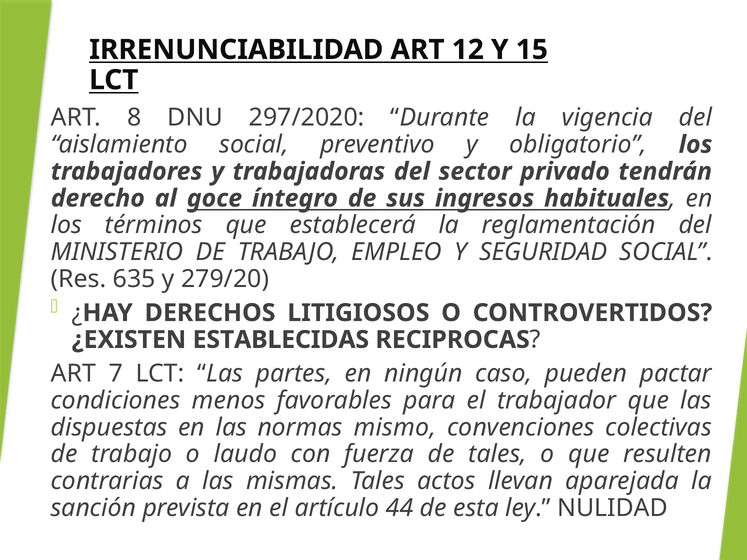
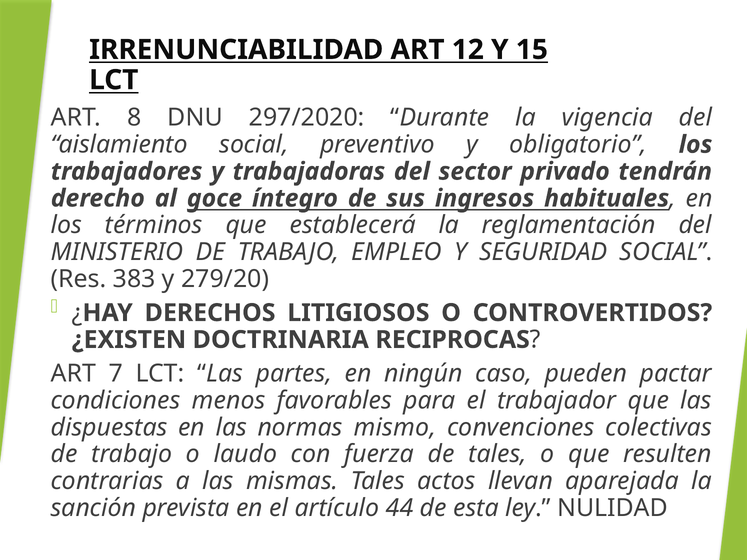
635: 635 -> 383 (134, 279)
ESTABLECIDAS: ESTABLECIDAS -> DOCTRINARIA (281, 340)
